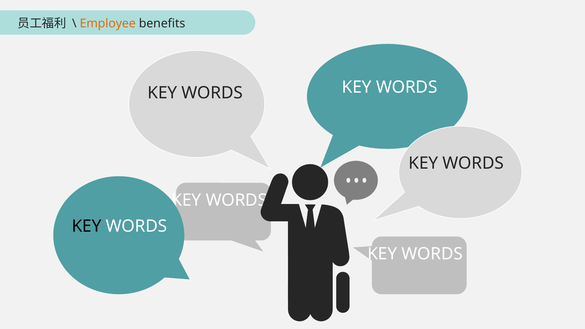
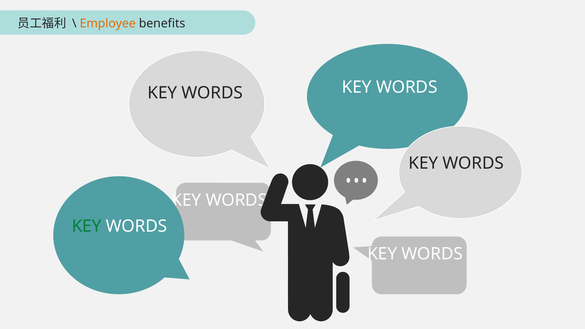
KEY colour: black -> green (87, 226)
